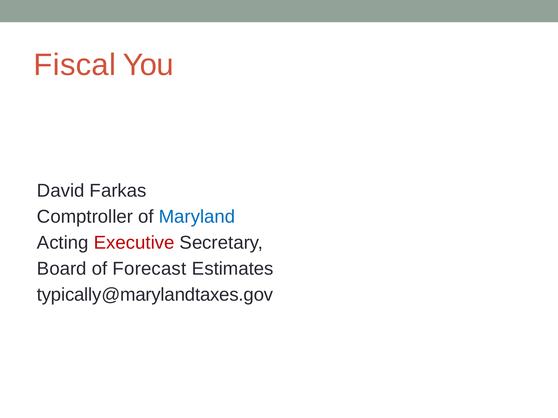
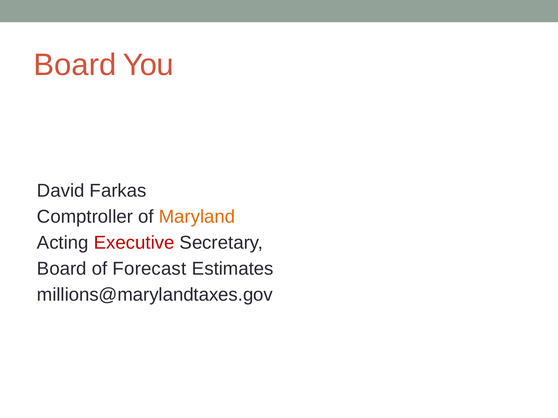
Fiscal: Fiscal -> Board (75, 65)
Maryland colour: blue -> orange (197, 217)
typically@marylandtaxes.gov: typically@marylandtaxes.gov -> millions@marylandtaxes.gov (155, 295)
